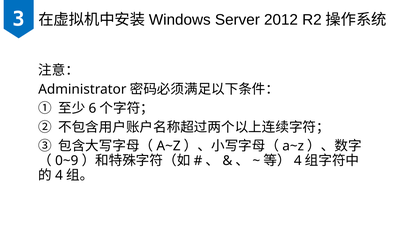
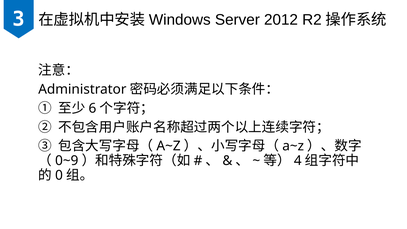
4: 4 -> 0 (59, 175)
